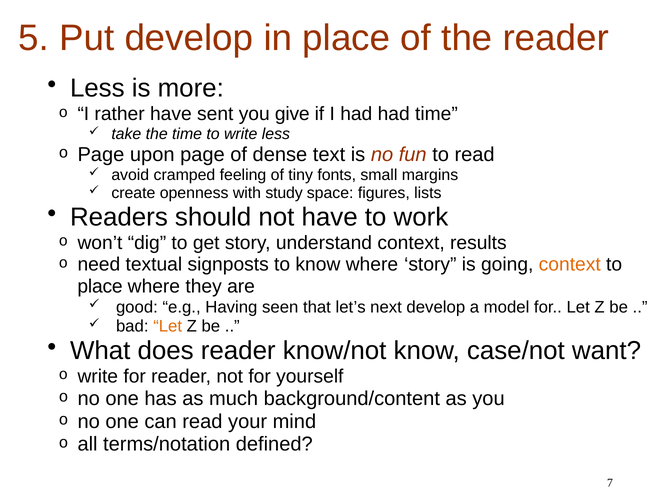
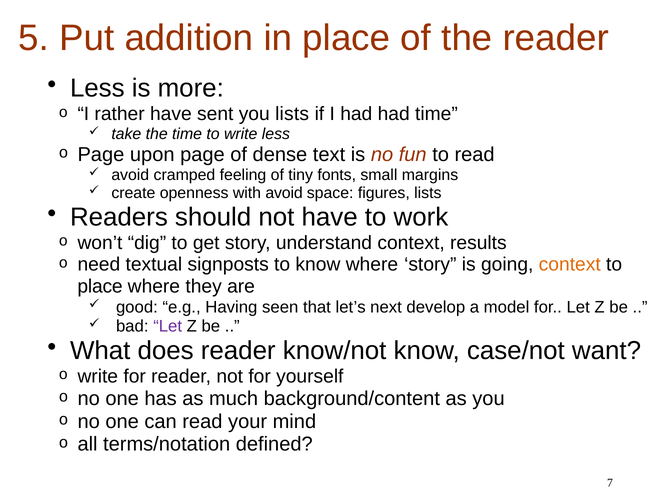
Put develop: develop -> addition (189, 38)
you give: give -> lists (292, 114)
with study: study -> avoid (284, 193)
Let colour: orange -> purple (168, 326)
